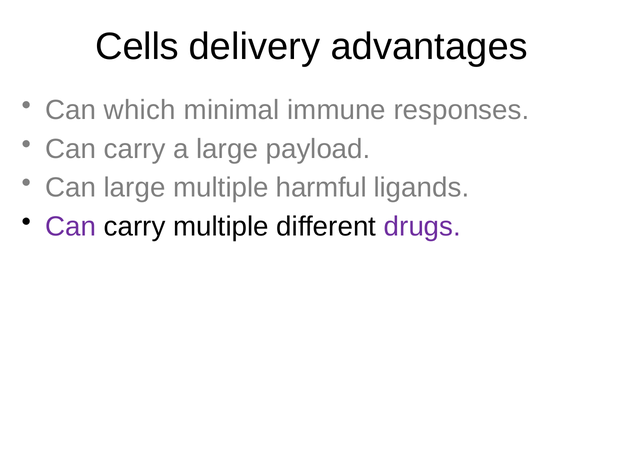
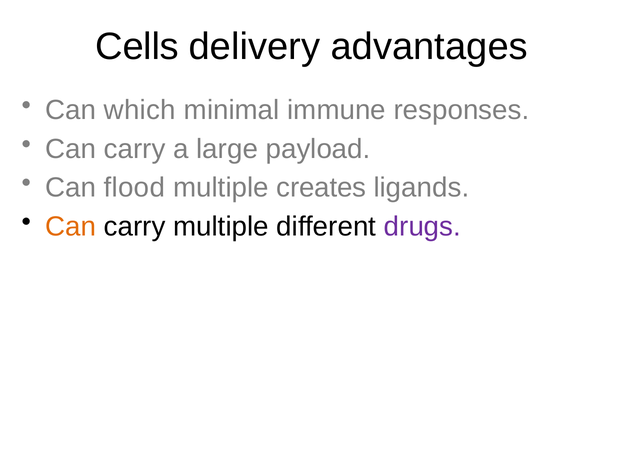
Can large: large -> flood (134, 188)
harmful: harmful -> creates (321, 188)
Can colour: purple -> orange (71, 227)
